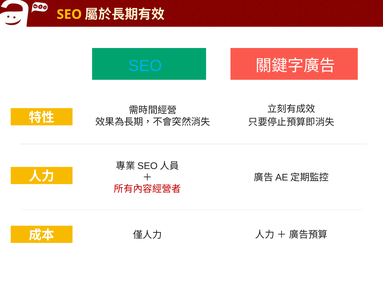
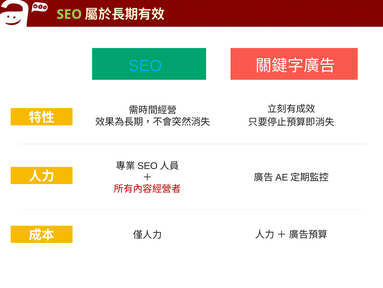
SEO colour: yellow -> light green (69, 14)
